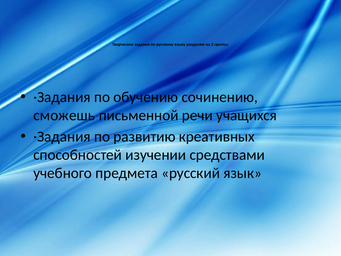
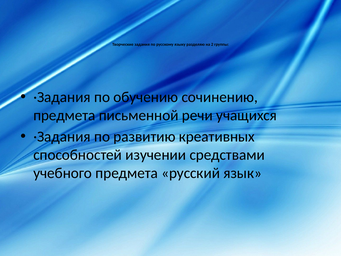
сможешь: сможешь -> предмета (64, 115)
